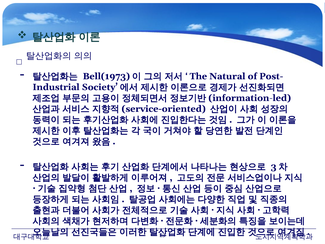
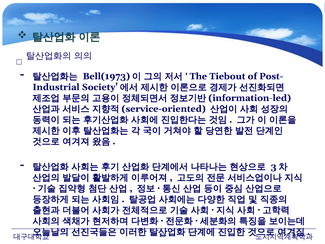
Natural: Natural -> Tiebout (227, 76)
